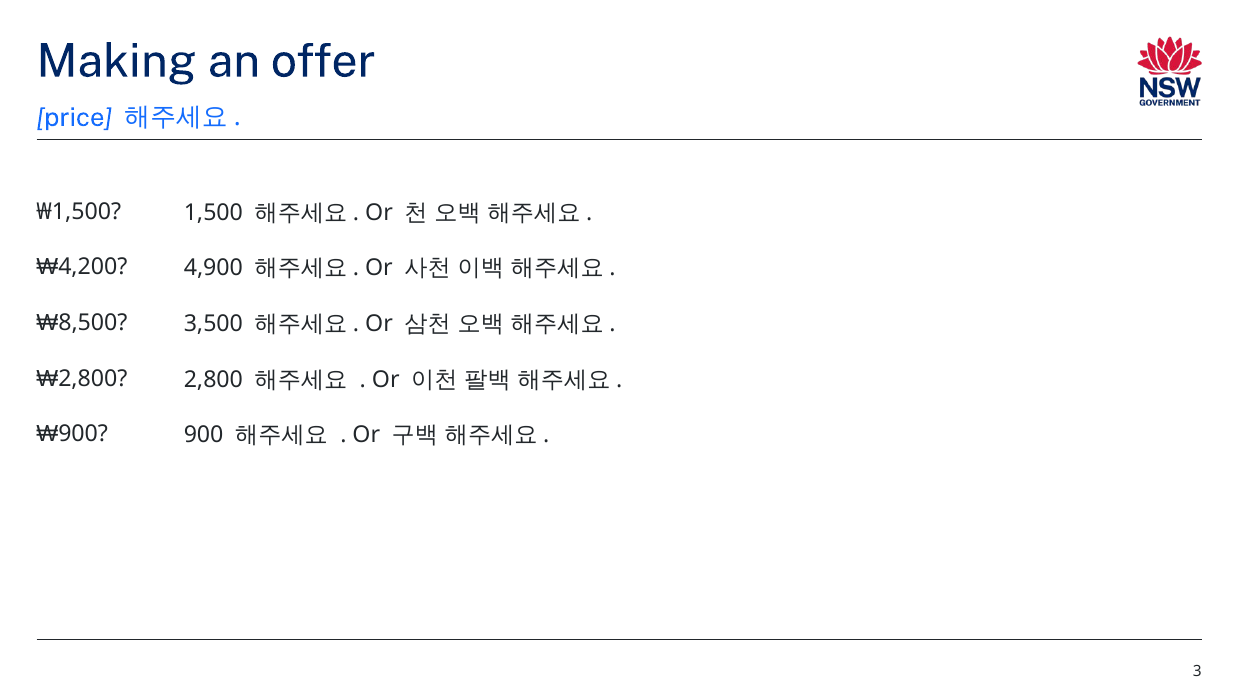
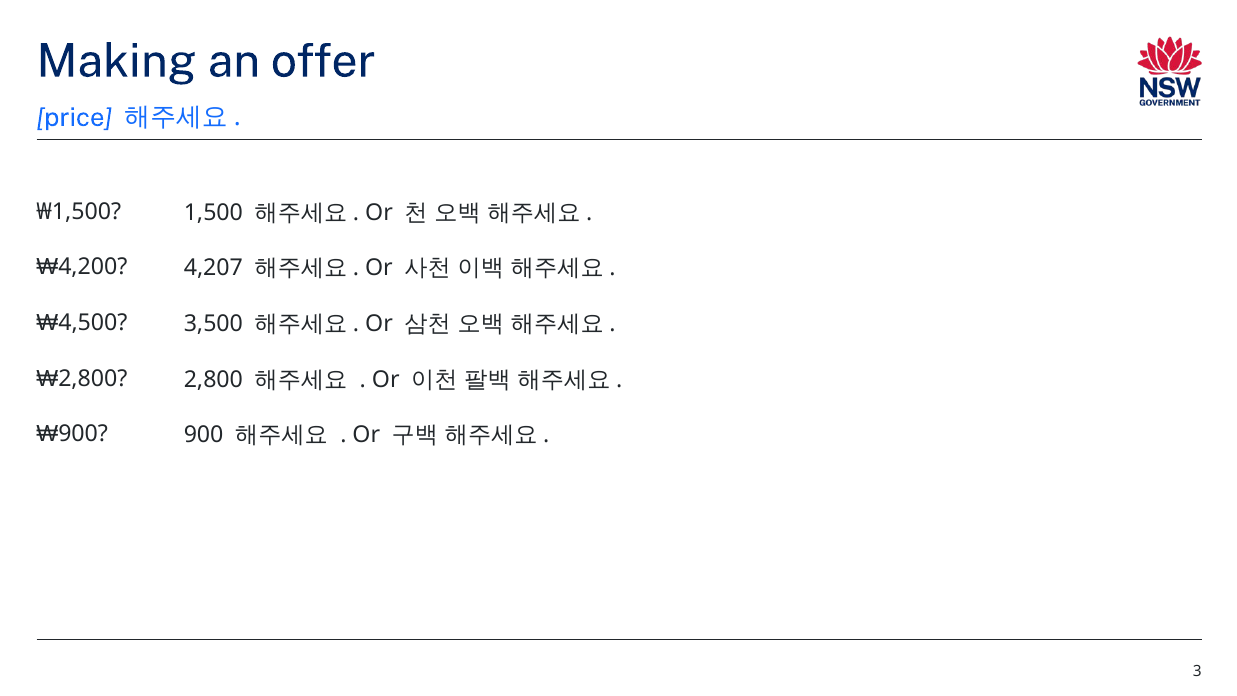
4,900: 4,900 -> 4,207 (213, 268)
8,500: 8,500 -> 4,500 (93, 323)
